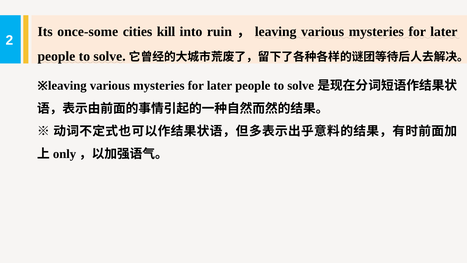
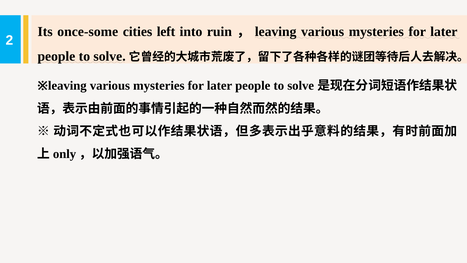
kill: kill -> left (166, 32)
